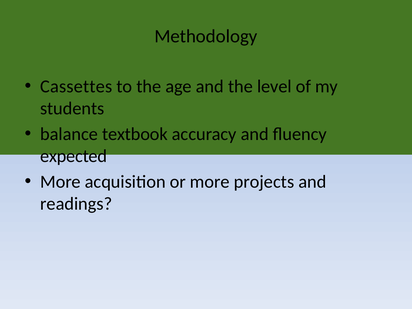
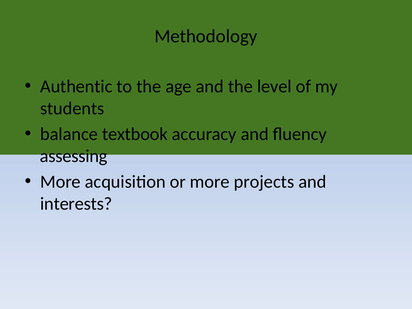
Cassettes: Cassettes -> Authentic (76, 86)
expected: expected -> assessing (74, 156)
readings: readings -> interests (76, 204)
